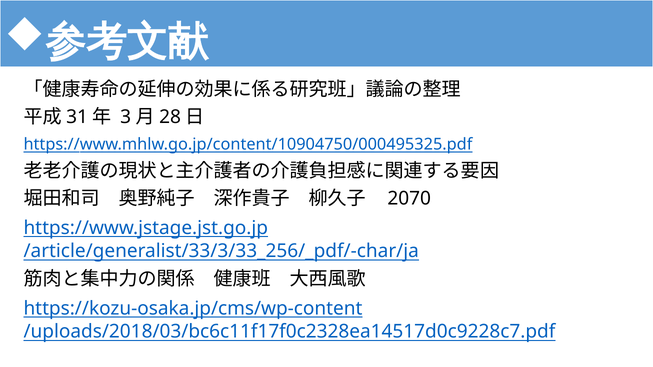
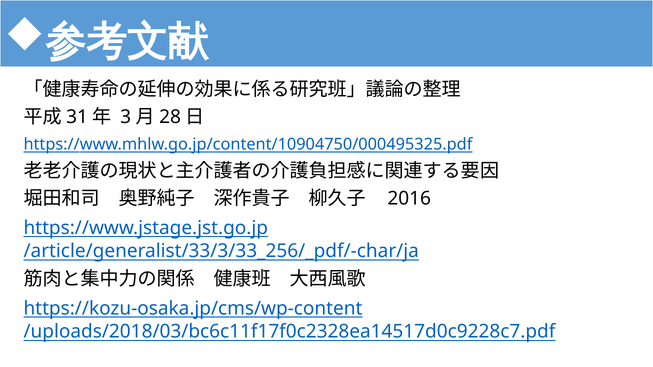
2070: 2070 -> 2016 (409, 198)
